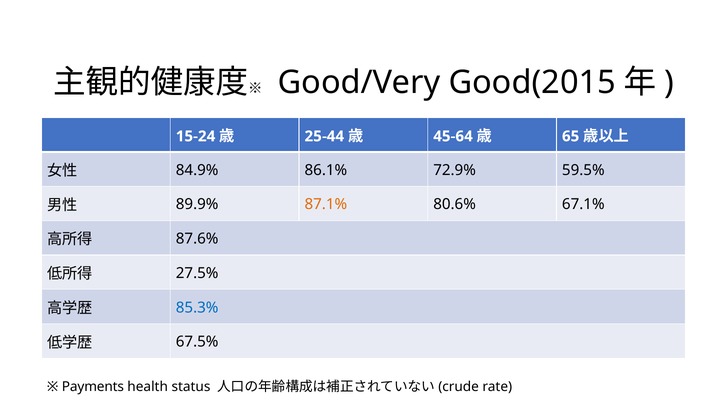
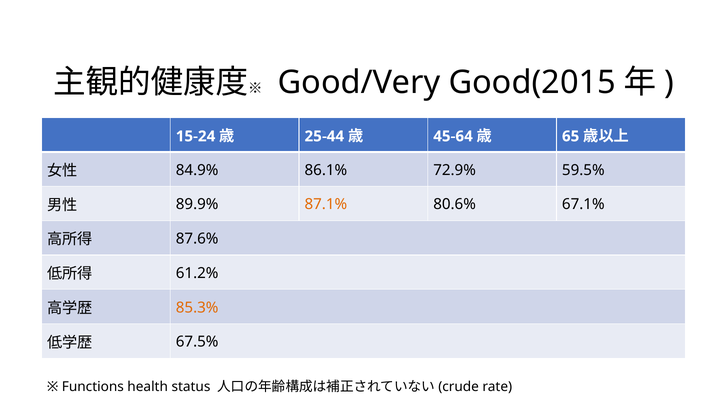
27.5%: 27.5% -> 61.2% (197, 273)
85.3% colour: blue -> orange (197, 307)
Payments: Payments -> Functions (93, 387)
